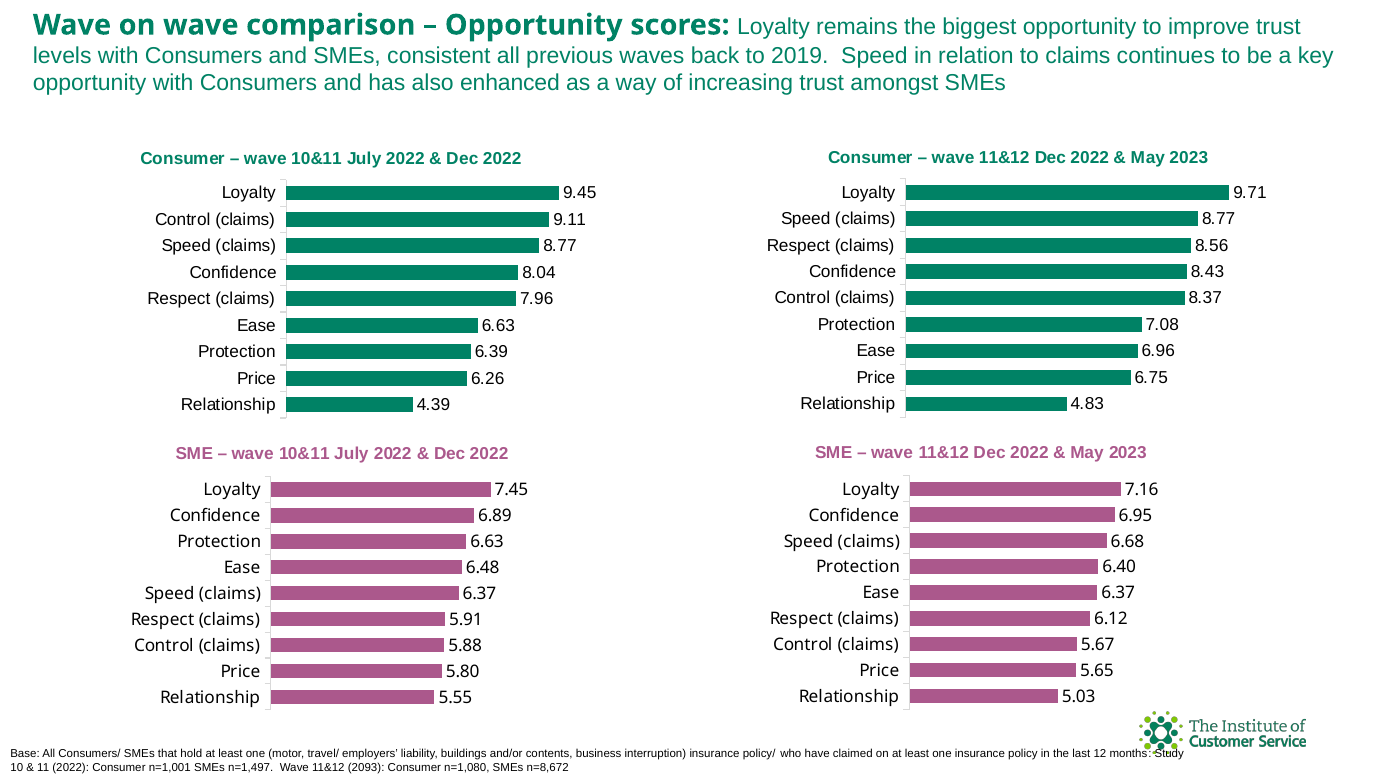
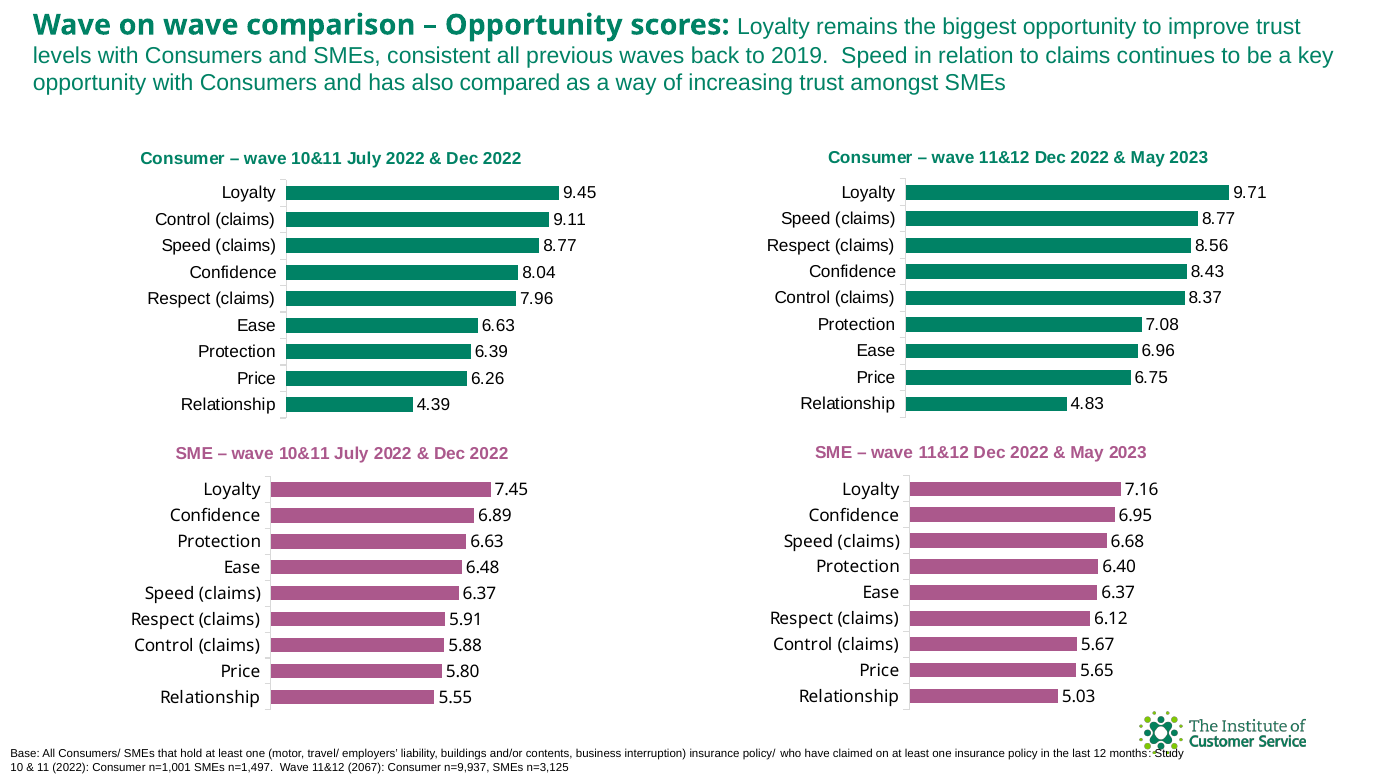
enhanced: enhanced -> compared (510, 83)
2093: 2093 -> 2067 (366, 768)
n=1,080: n=1,080 -> n=9,937 (467, 768)
n=8,672: n=8,672 -> n=3,125 (548, 768)
